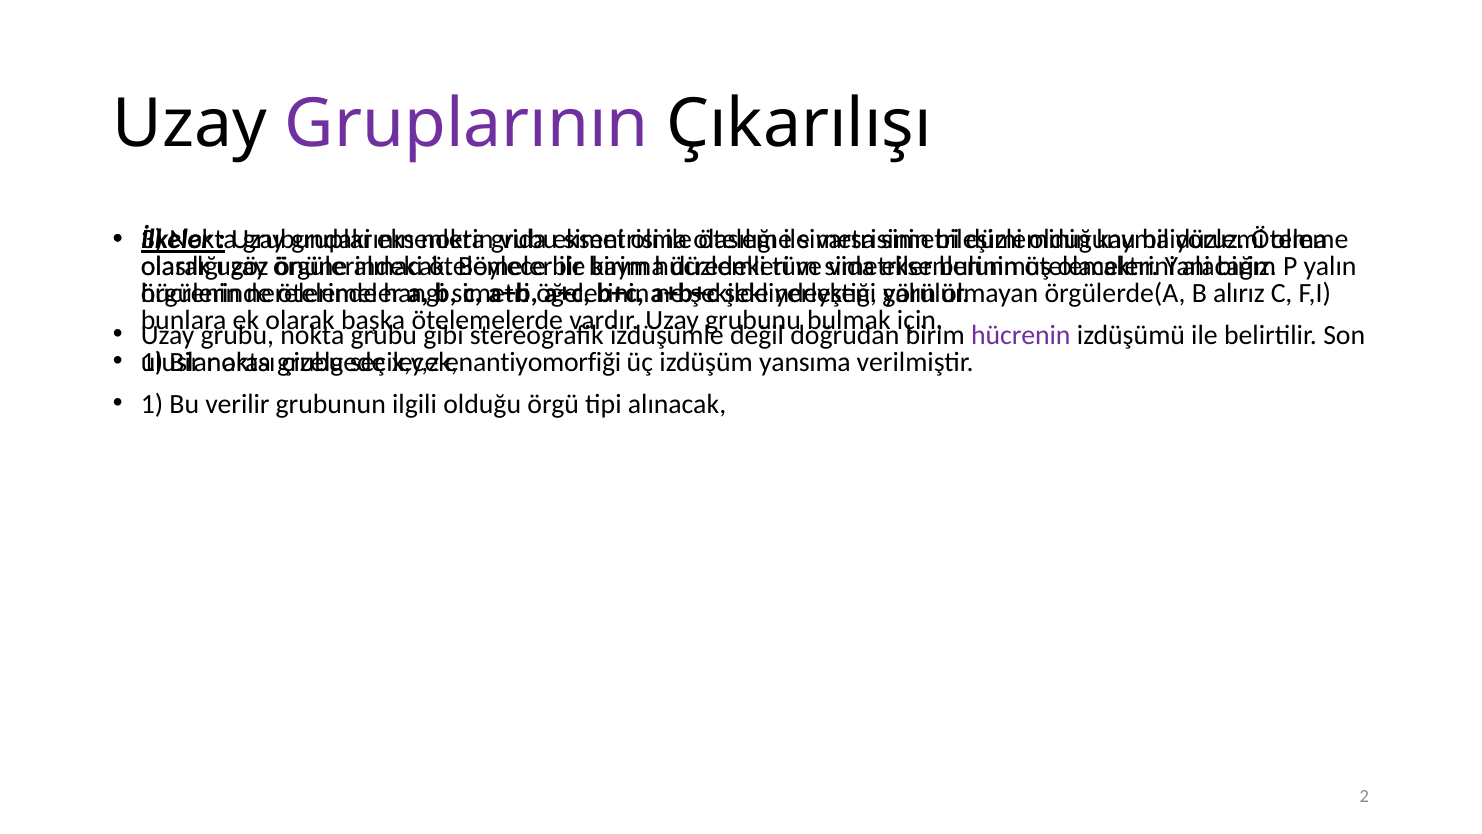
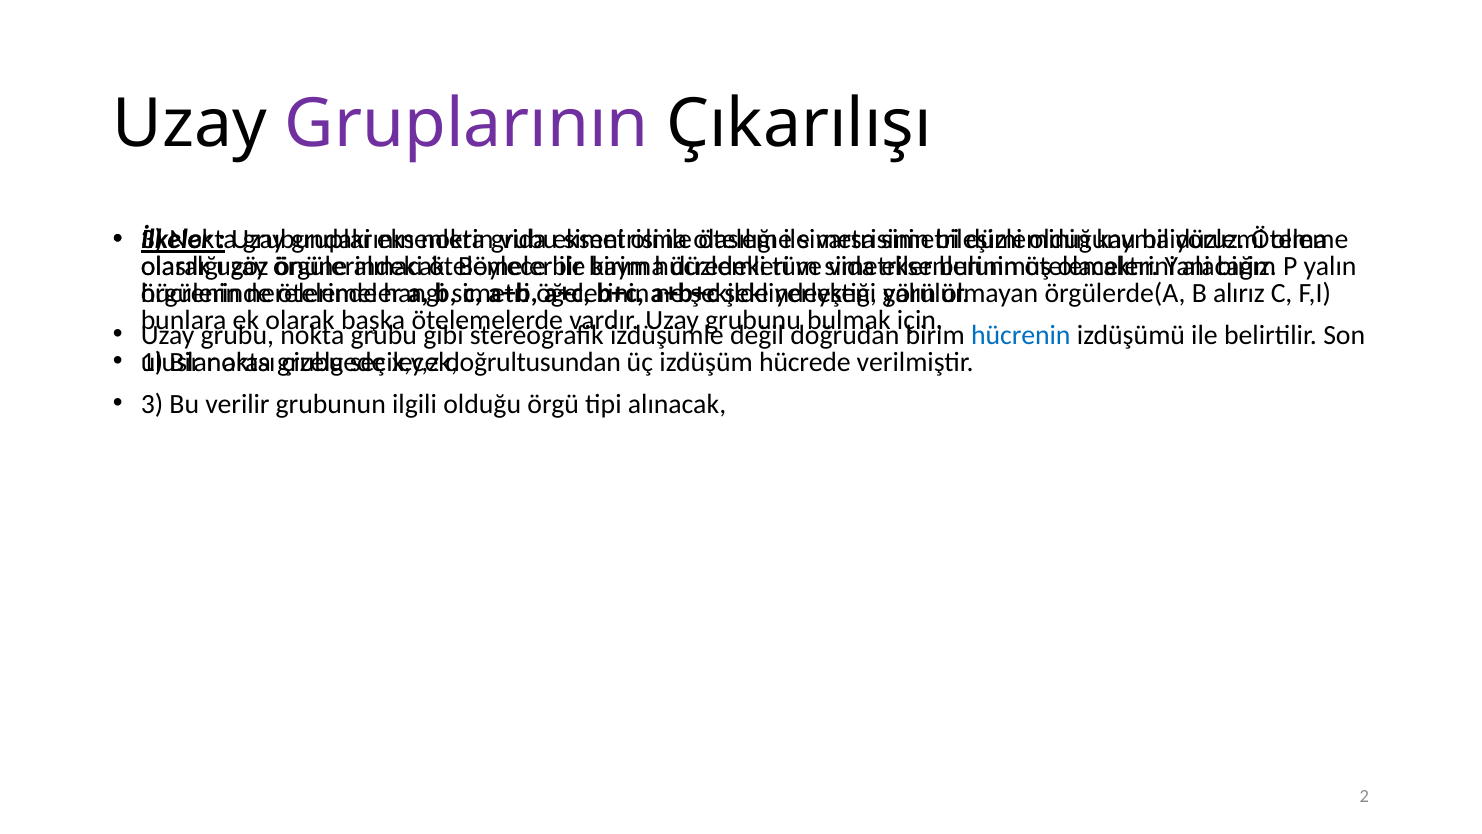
hücrenin colour: purple -> blue (1021, 335)
enantiyomorfiği: enantiyomorfiği -> doğrultusundan (533, 362)
yansıma: yansıma -> hücrede (805, 362)
1: 1 -> 3 (152, 404)
